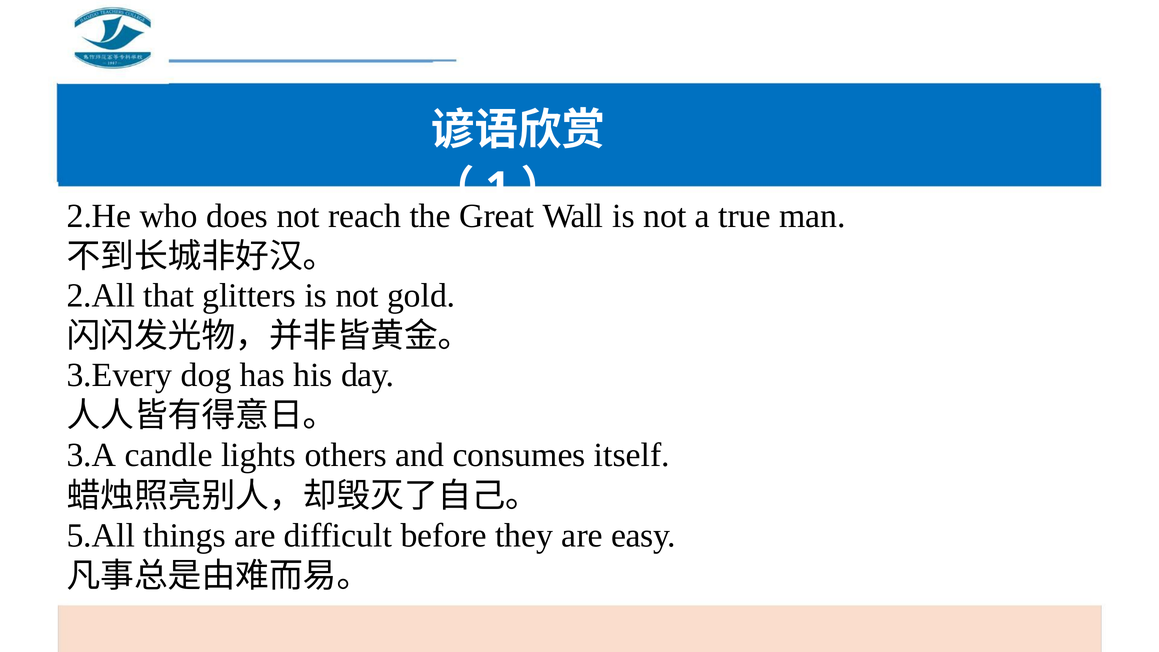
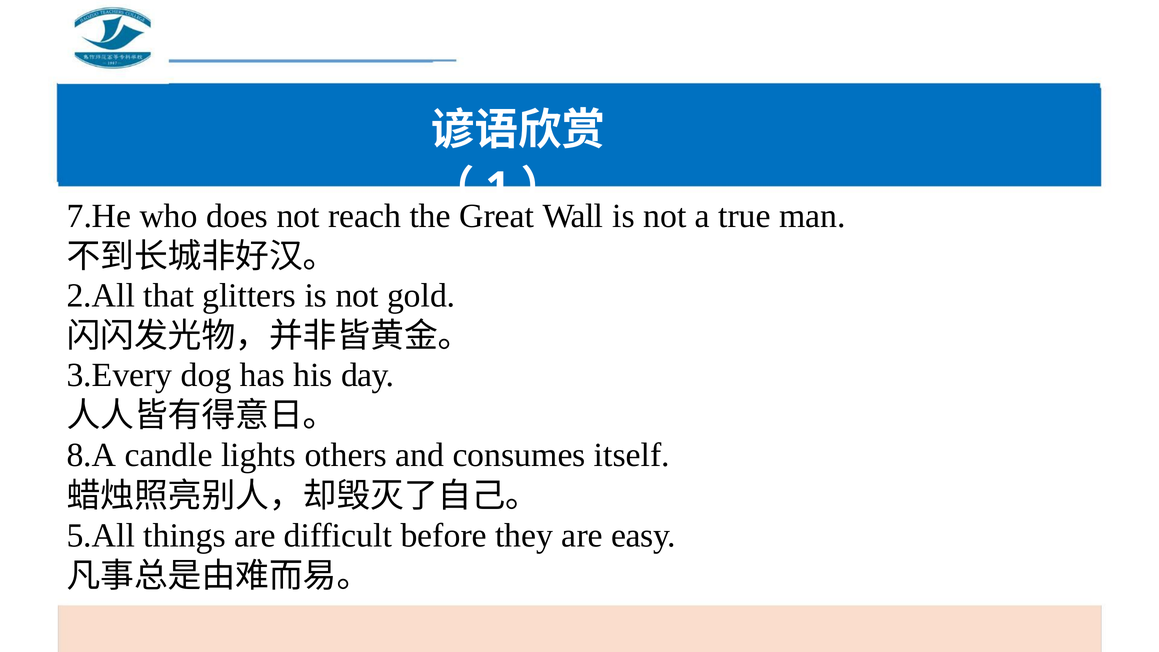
2.He: 2.He -> 7.He (99, 216)
3.A: 3.A -> 8.A (91, 455)
